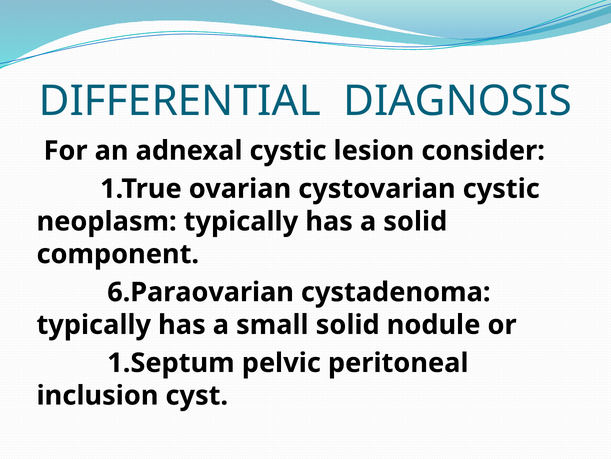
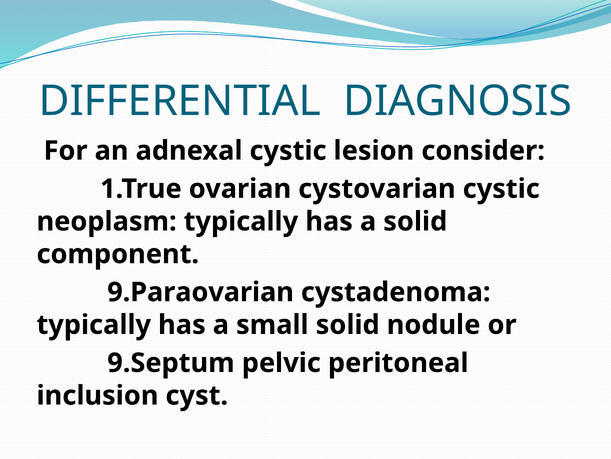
6.Paraovarian: 6.Paraovarian -> 9.Paraovarian (201, 292)
1.Septum: 1.Septum -> 9.Septum (171, 362)
